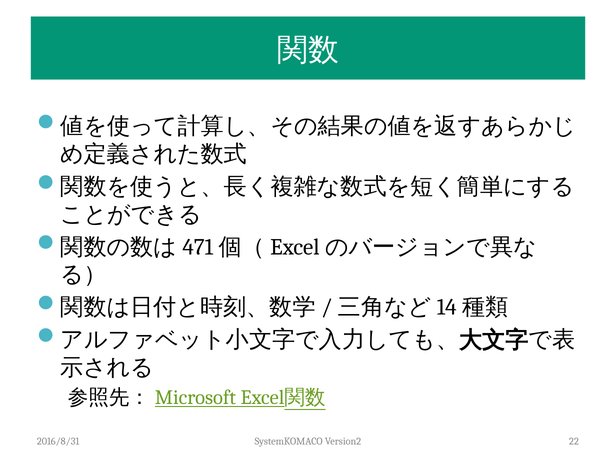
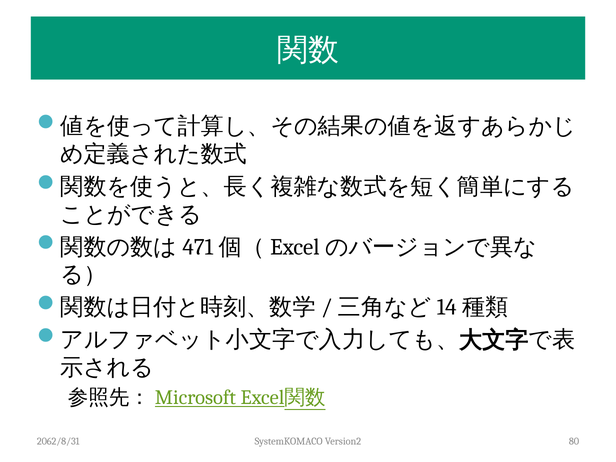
2016/8/31: 2016/8/31 -> 2062/8/31 (58, 441)
22: 22 -> 80 (574, 441)
